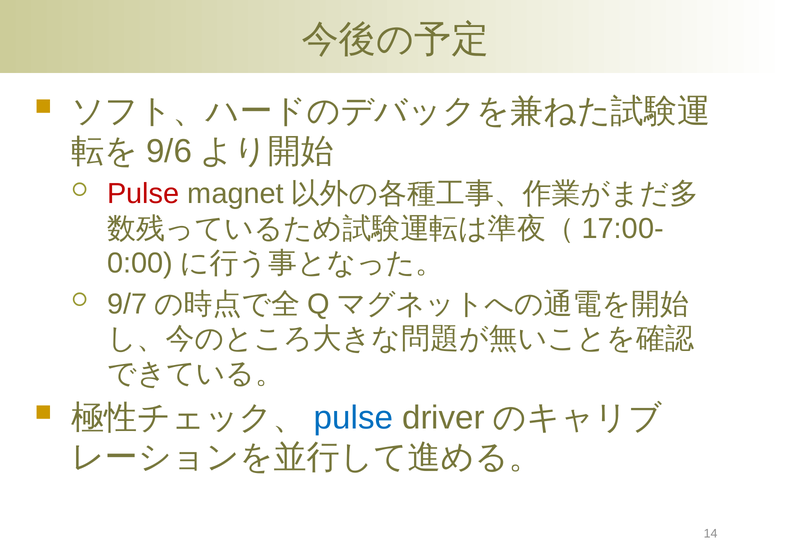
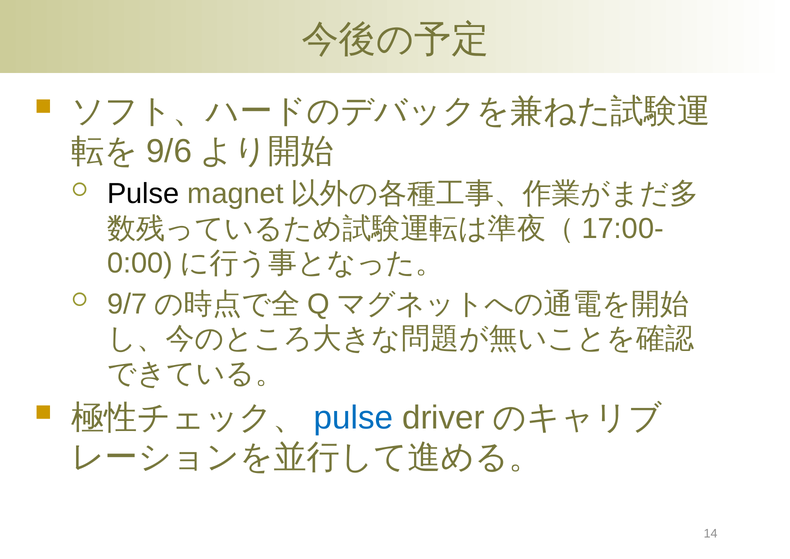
Pulse colour: red -> black (143, 194)
